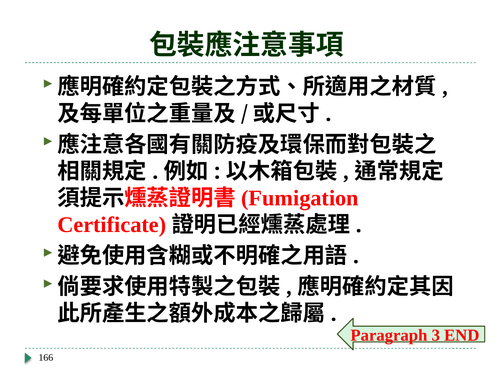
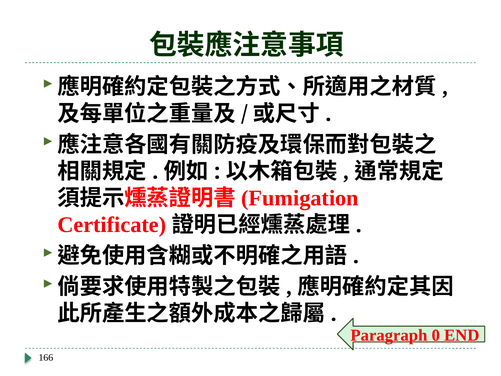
3: 3 -> 0 (436, 335)
